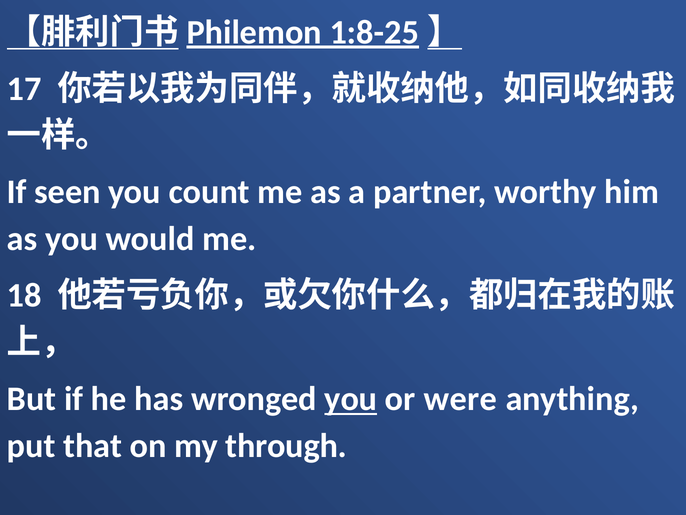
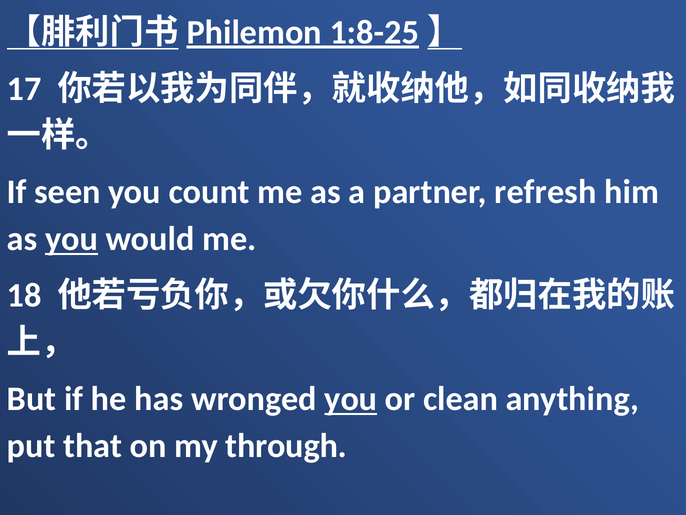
worthy: worthy -> refresh (545, 192)
you underline: none -> present (72, 239)
were: were -> clean (461, 399)
